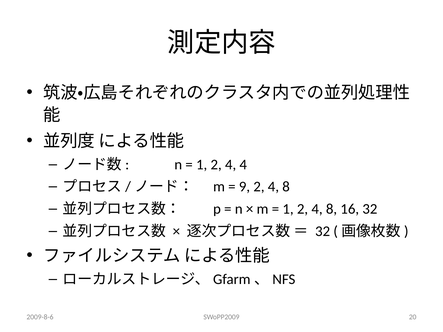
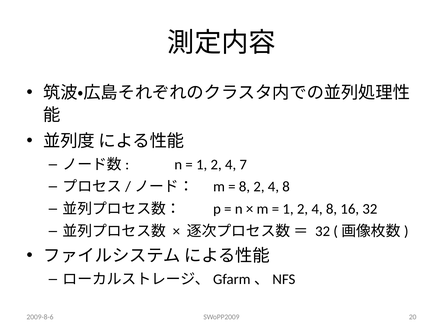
4 4: 4 -> 7 (243, 165)
9: 9 -> 8 (244, 187)
